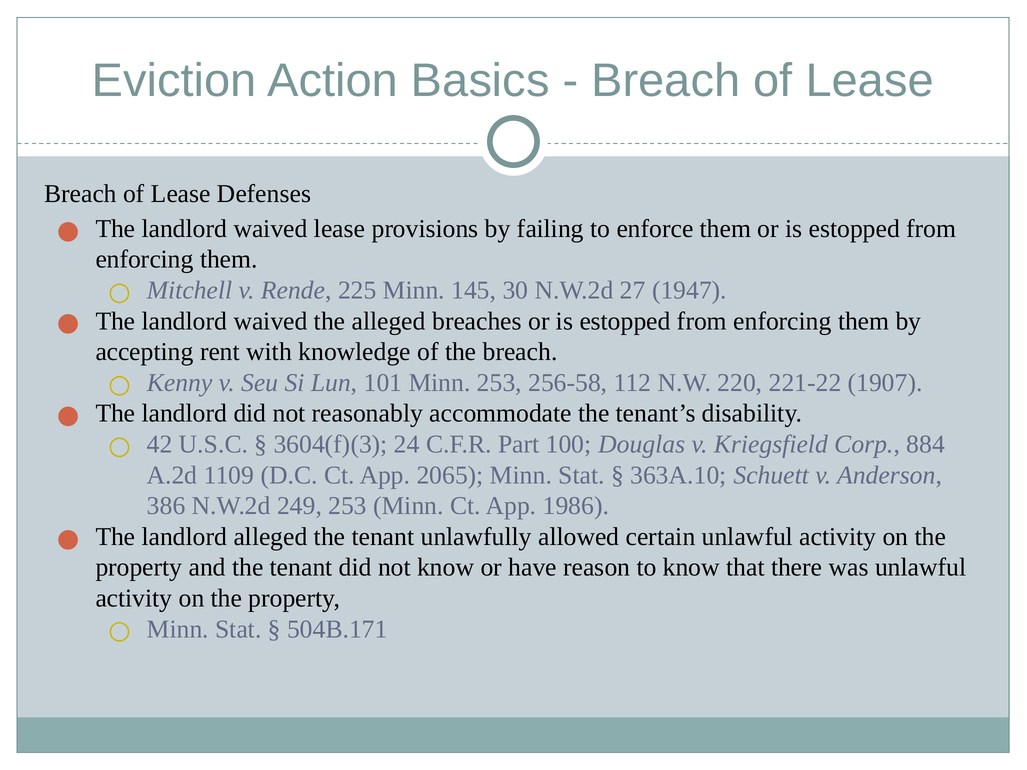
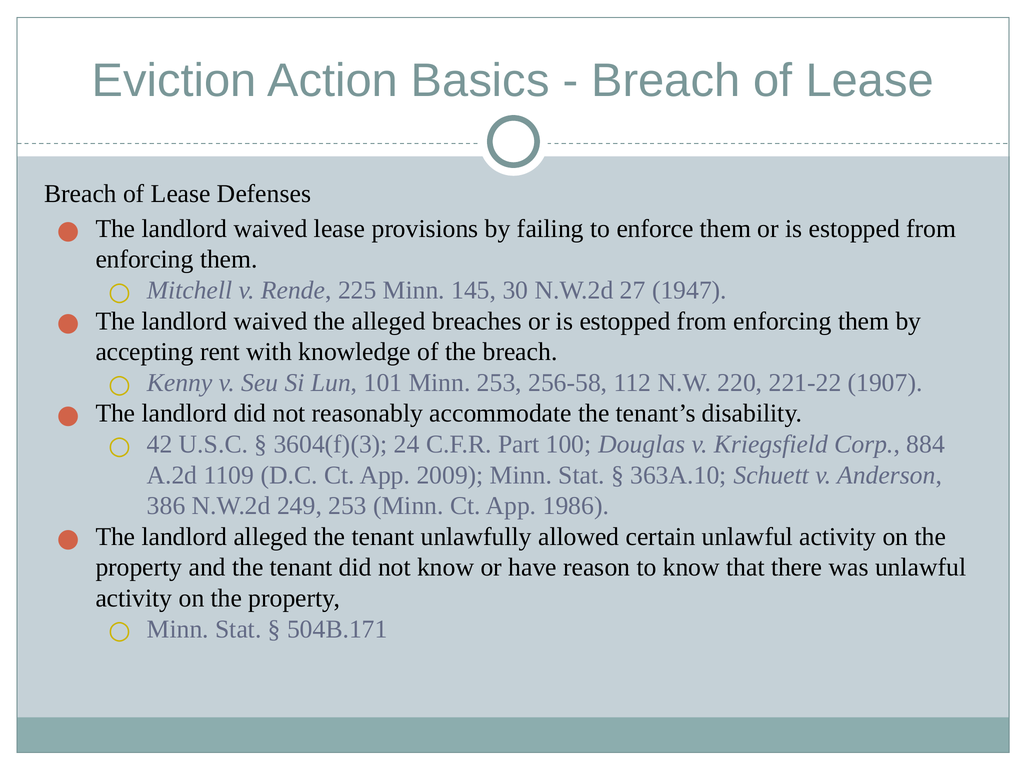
2065: 2065 -> 2009 (450, 475)
